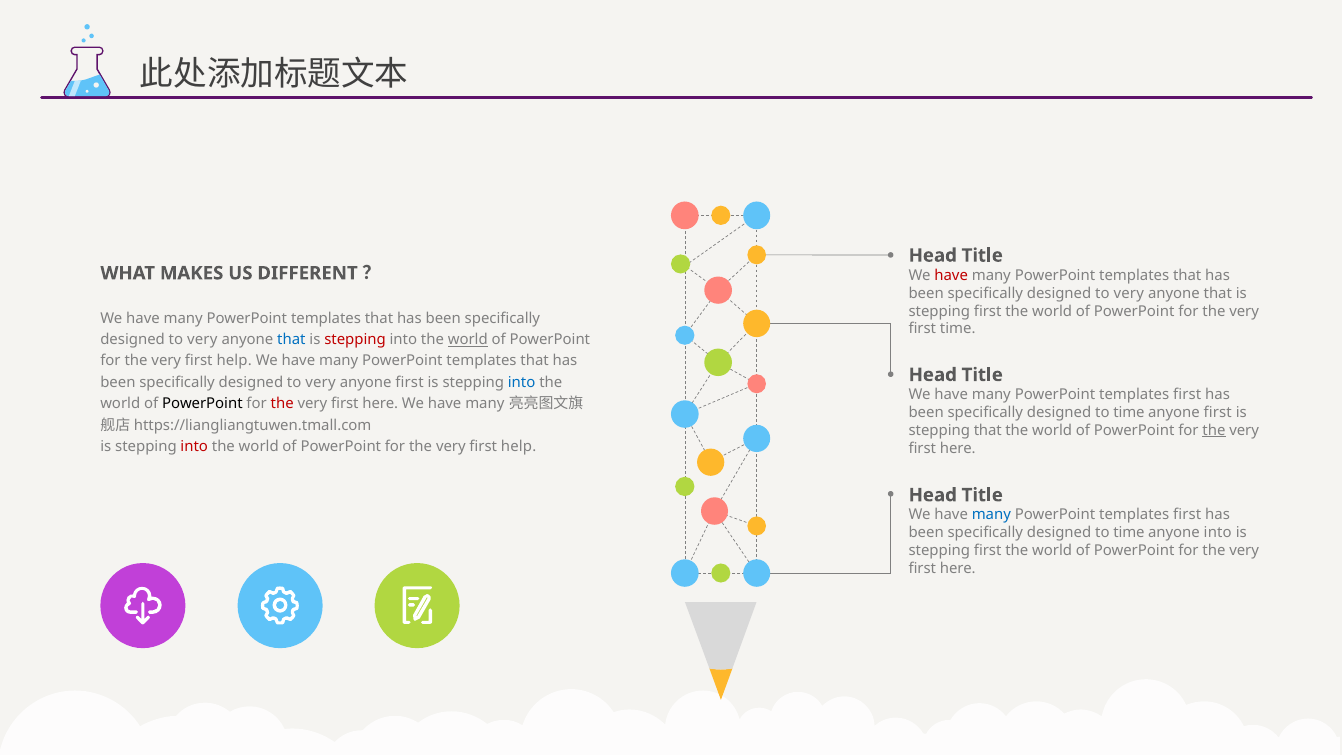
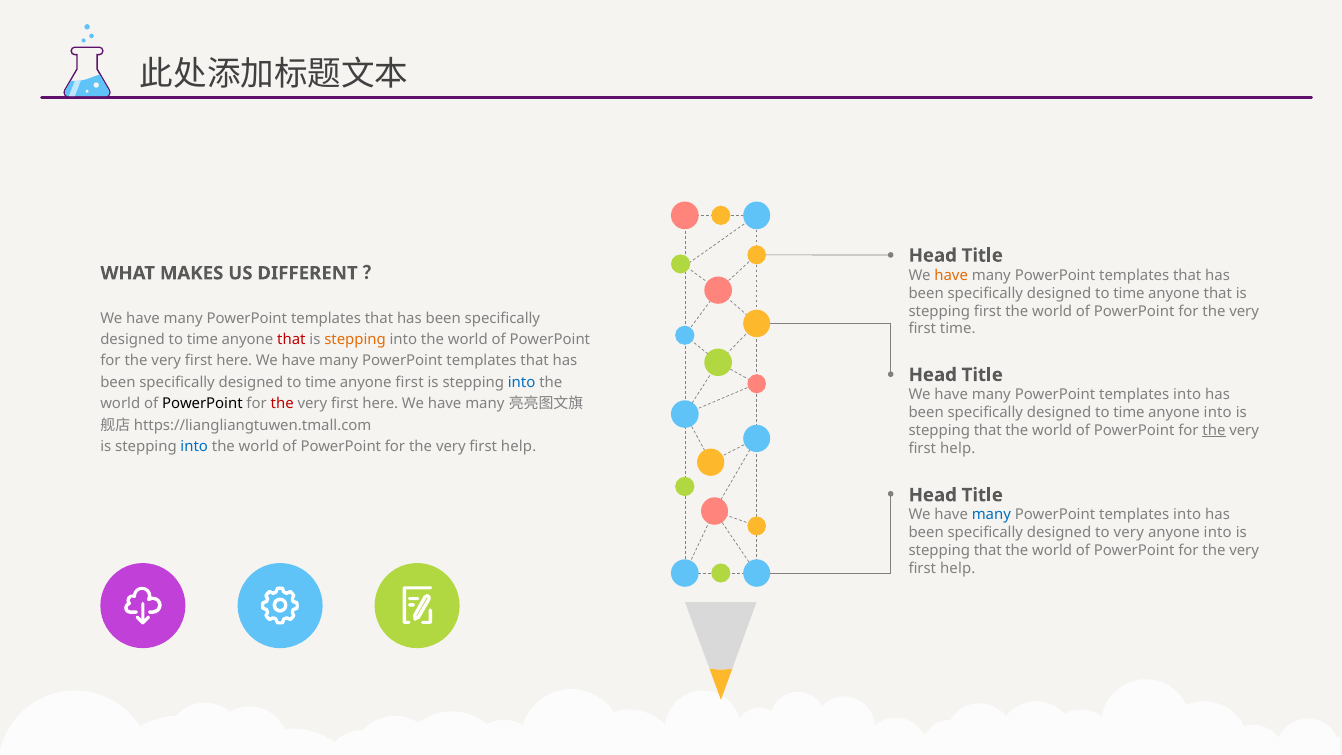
have colour: red -> orange (951, 275)
very: very -> time (1129, 293)
very: very -> time (202, 339)
that colour: blue -> red (291, 339)
stepping colour: red -> orange (355, 339)
world underline: present -> none (468, 339)
help: help -> here (234, 361)
very: very -> time (321, 382)
first: first -> into (1187, 395)
first: first -> into (1218, 413)
into colour: red -> blue (194, 447)
here: here -> help (958, 448)
first: first -> into (1187, 515)
time: time -> very (1129, 533)
first: first -> that (988, 551)
here: here -> help (958, 569)
